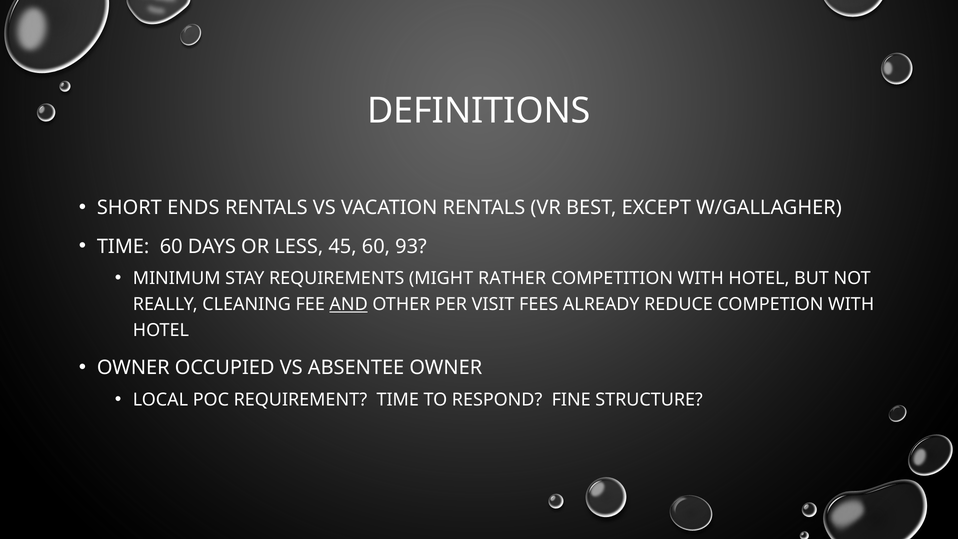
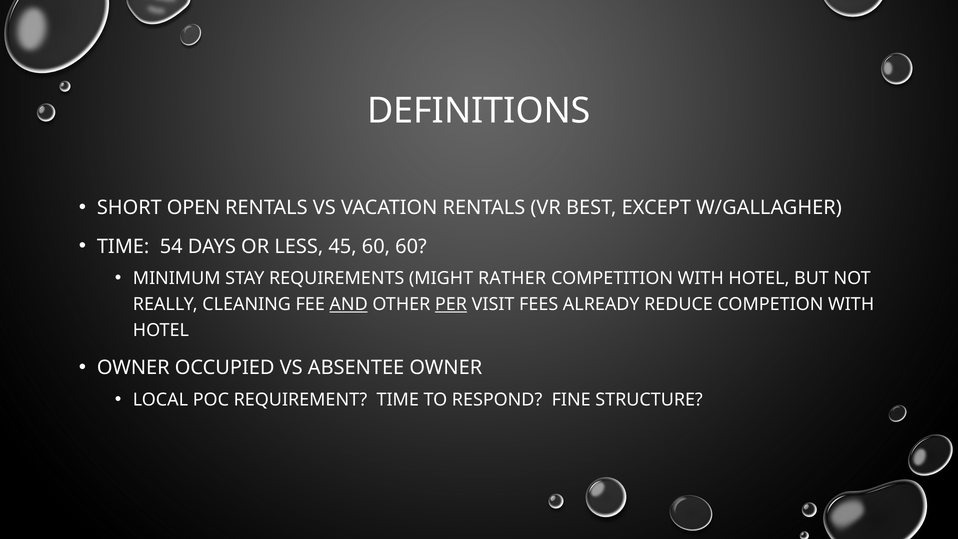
ENDS: ENDS -> OPEN (194, 208)
TIME 60: 60 -> 54 (171, 246)
60 93: 93 -> 60 (411, 246)
PER underline: none -> present (451, 304)
